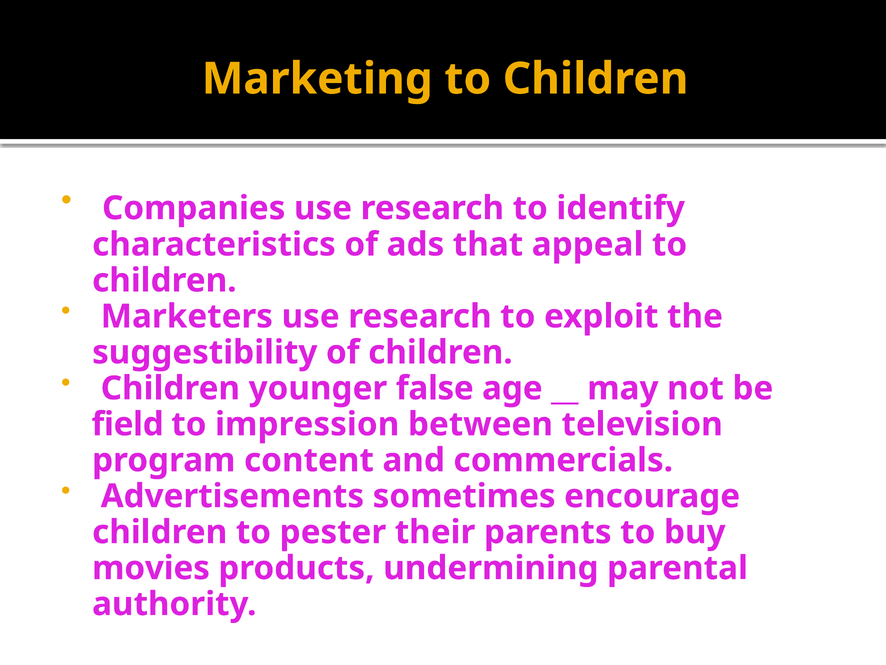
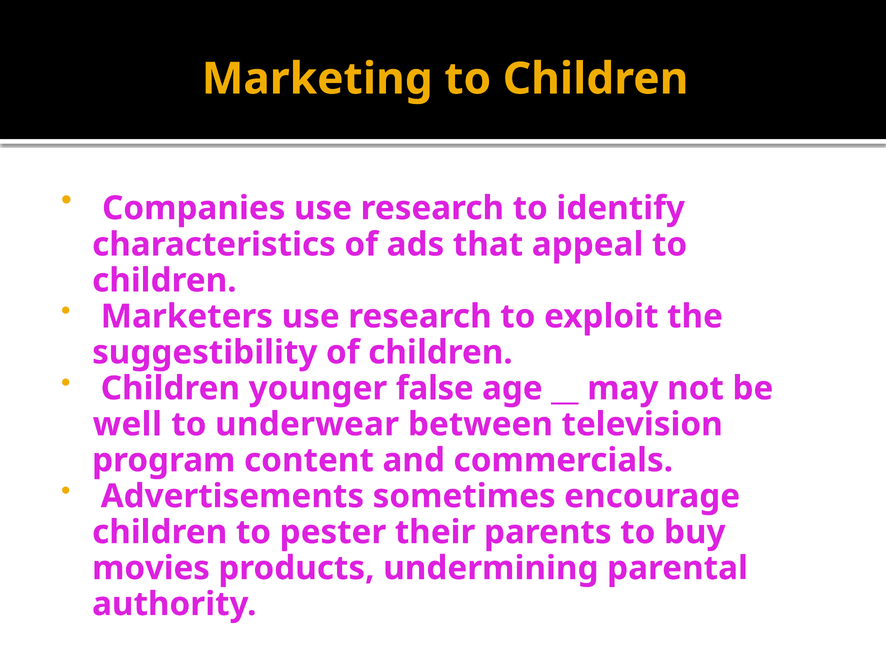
field: field -> well (127, 424)
impression: impression -> underwear (307, 424)
